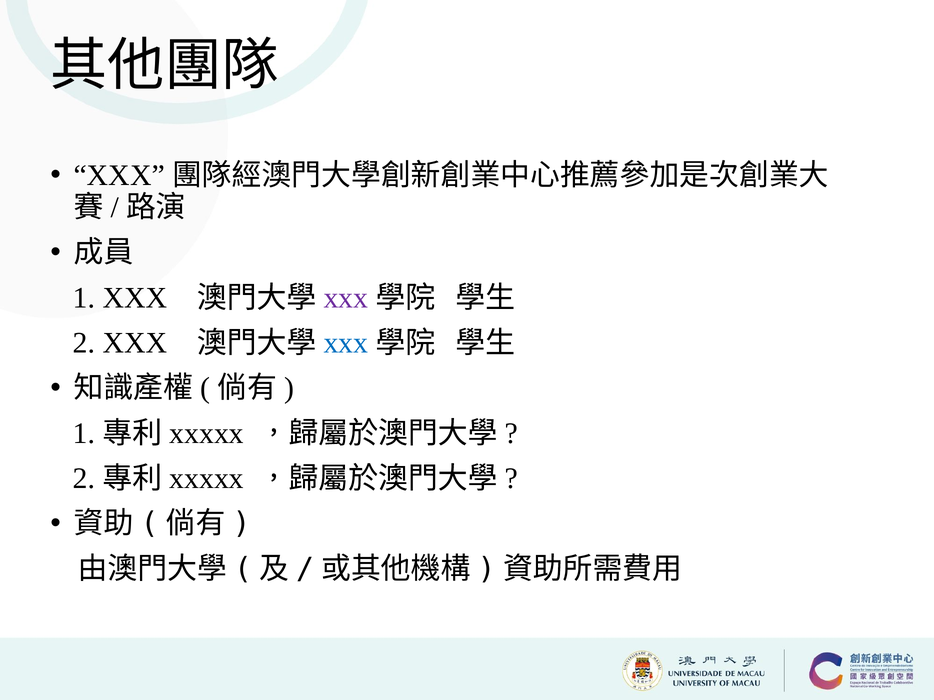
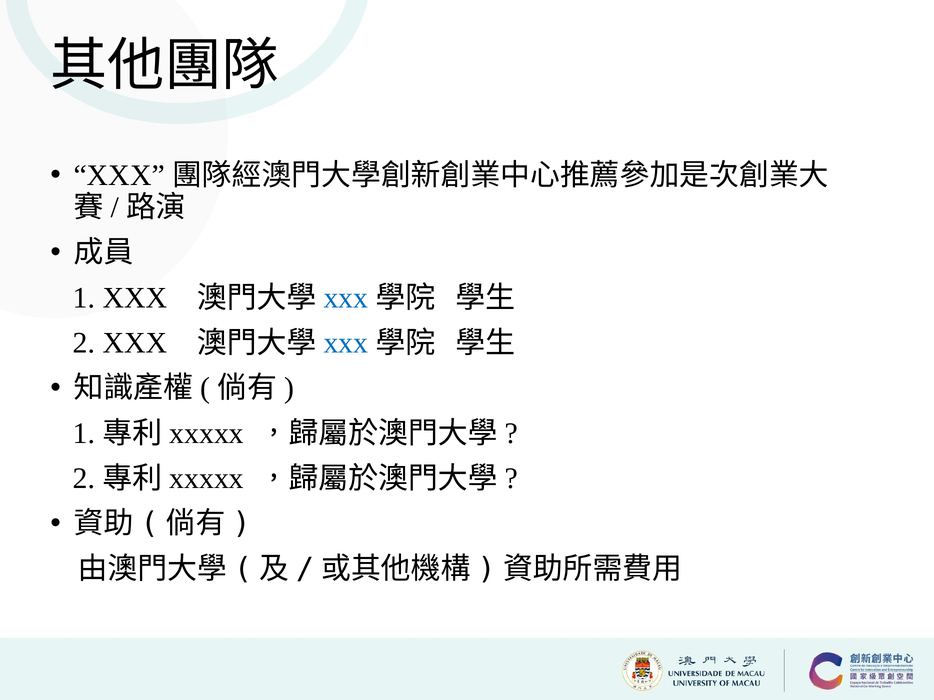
xxx colour: purple -> blue (346, 298)
